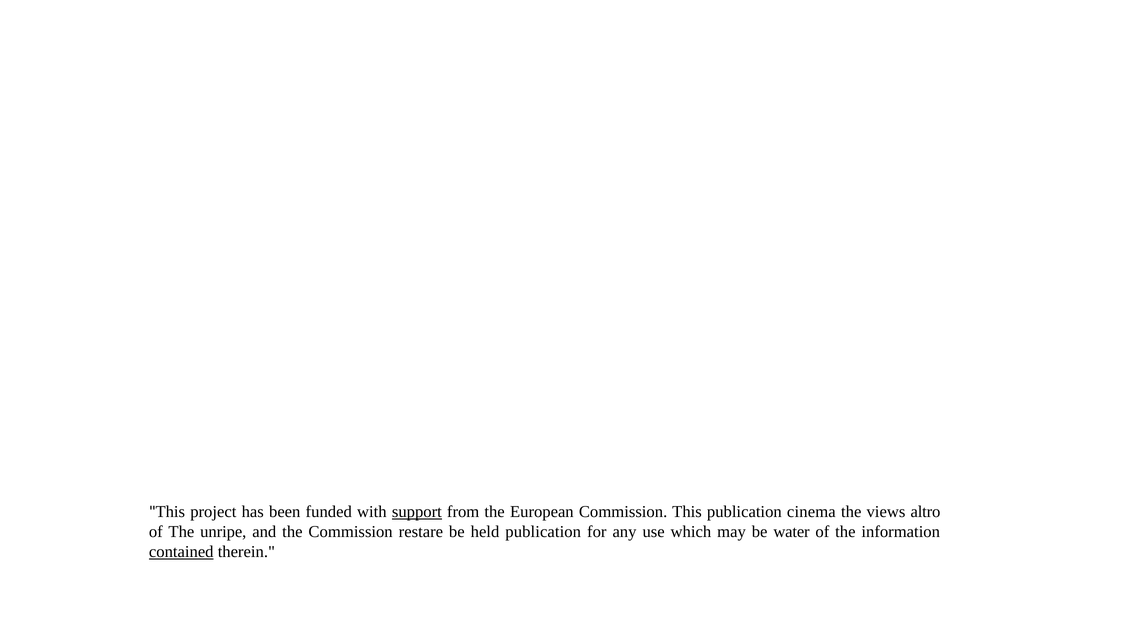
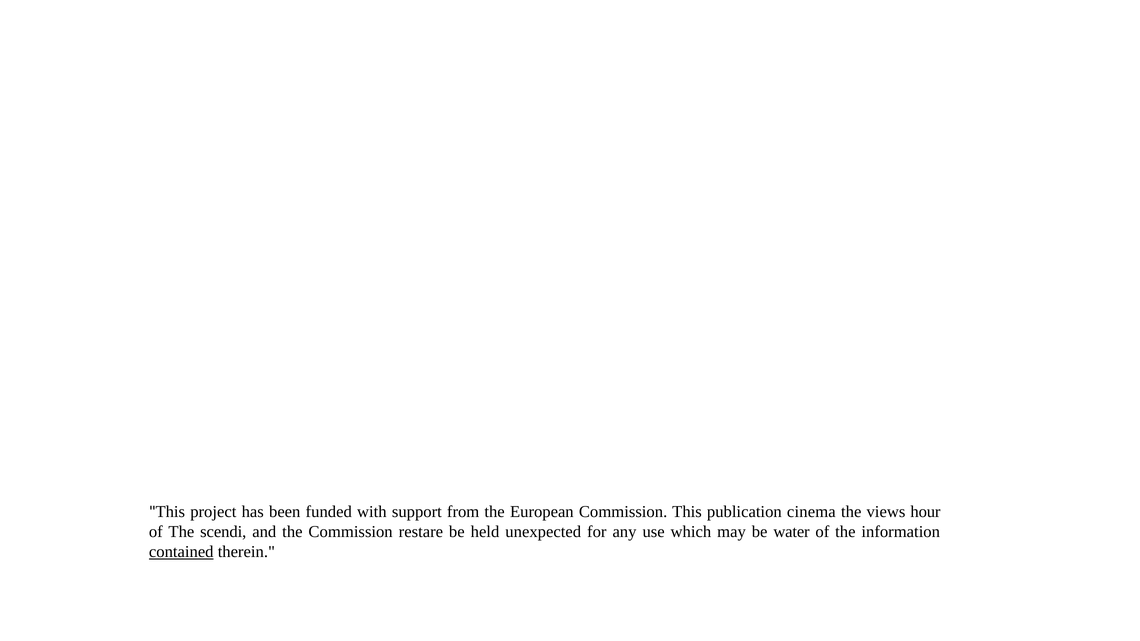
support underline: present -> none (417, 512)
altro: altro -> hour (925, 512)
unripe: unripe -> scendi (223, 532)
held publication: publication -> unexpected (543, 532)
